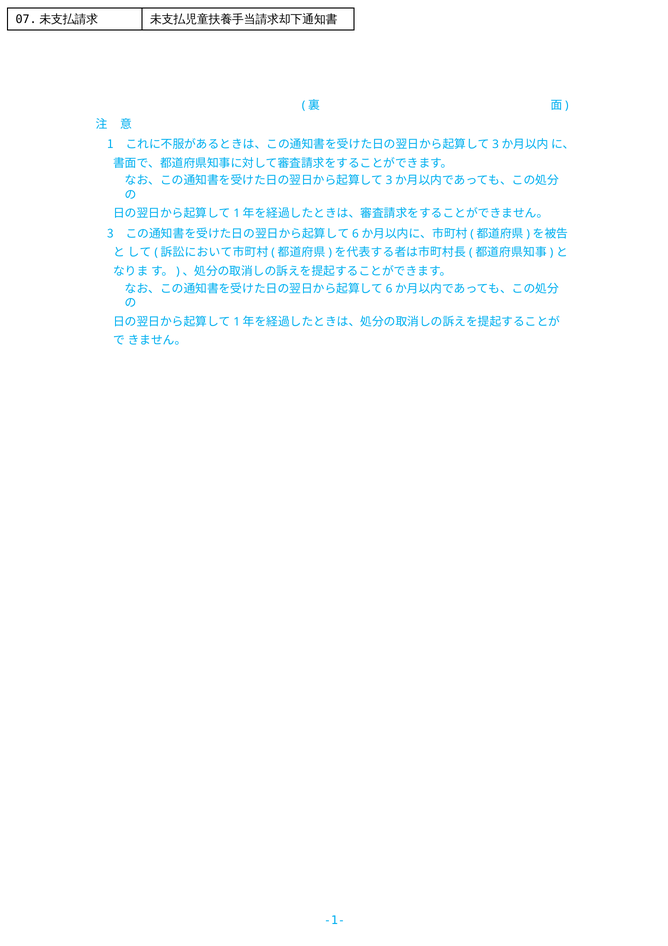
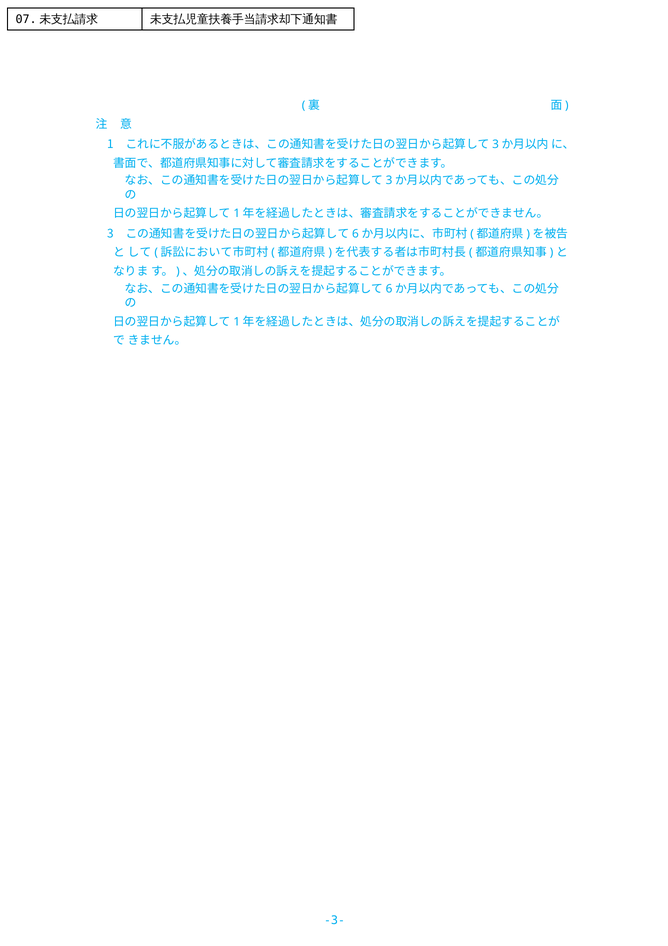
-1-: -1- -> -3- (335, 920)
